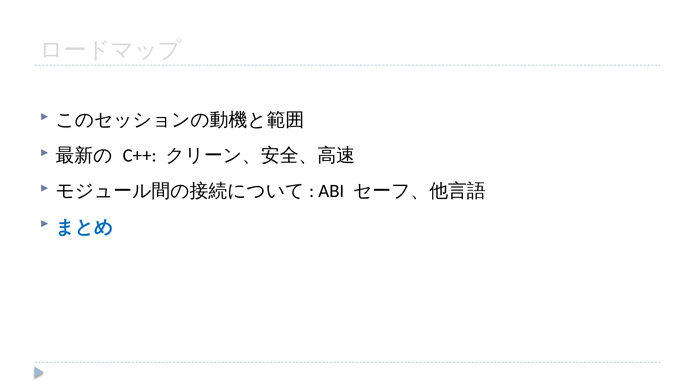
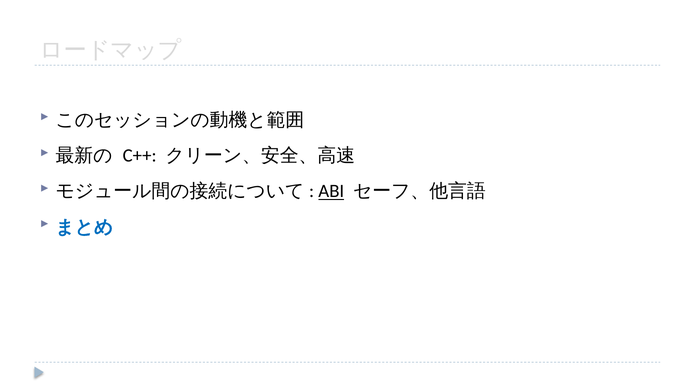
ABI underline: none -> present (331, 191)
